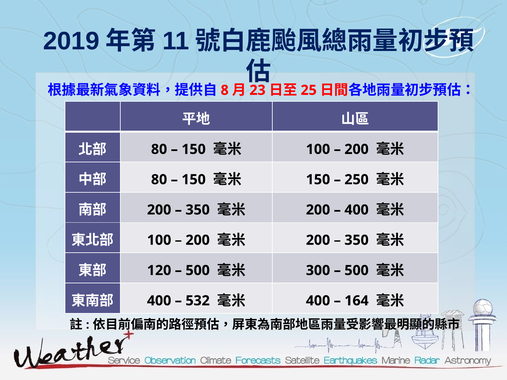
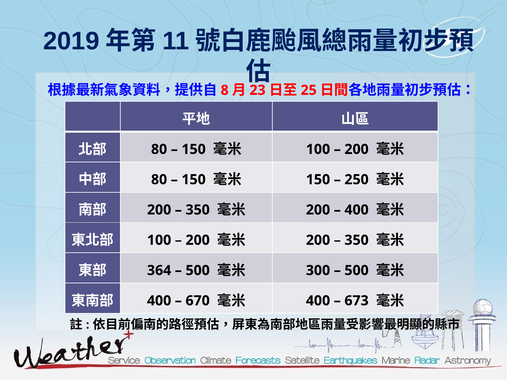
120: 120 -> 364 (159, 271)
532: 532 -> 670 (198, 301)
164: 164 -> 673 (357, 301)
